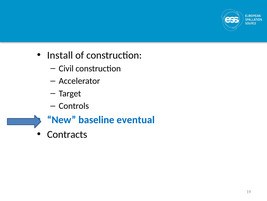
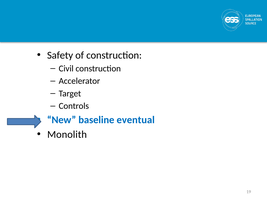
Install: Install -> Safety (60, 55)
Contracts: Contracts -> Monolith (67, 134)
